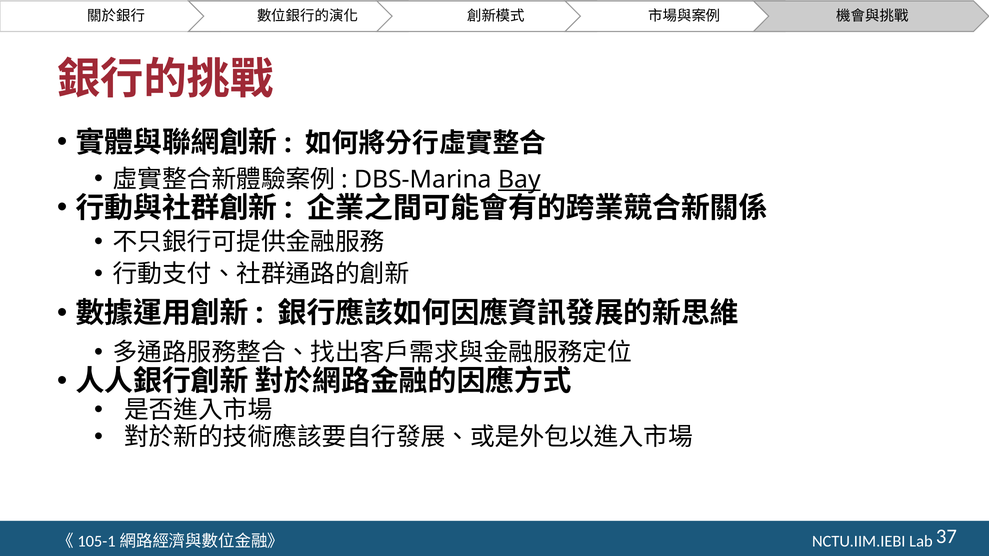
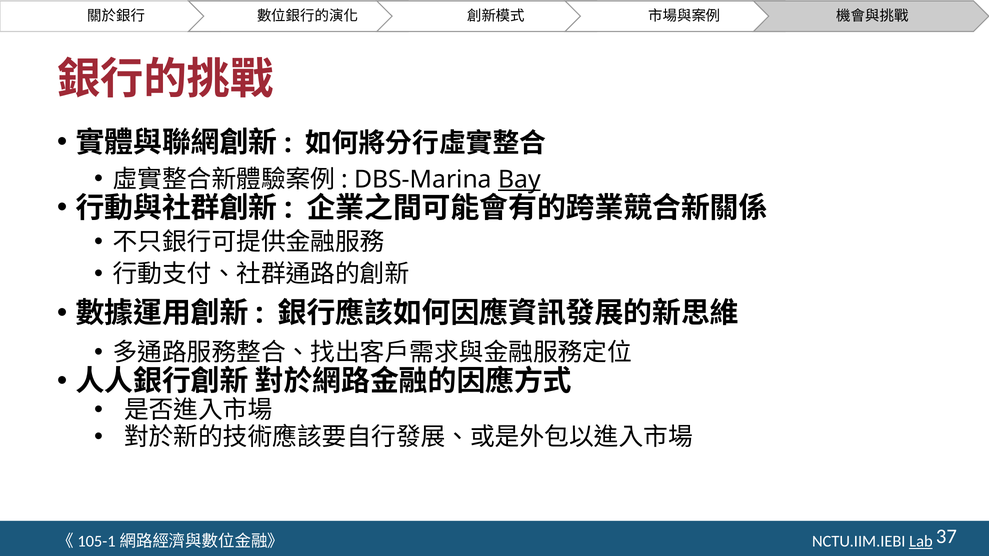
Lab underline: none -> present (921, 542)
